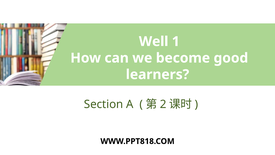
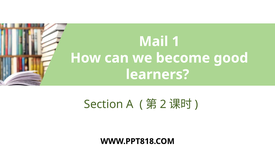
Well: Well -> Mail (154, 41)
